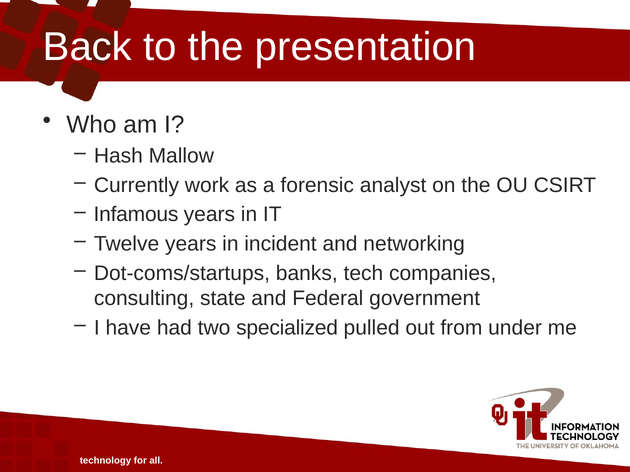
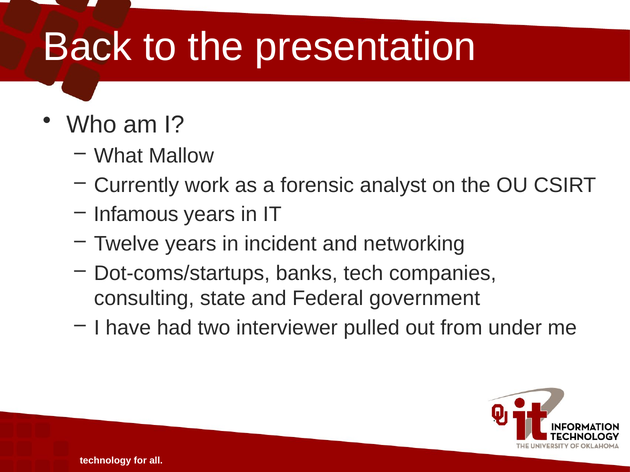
Hash: Hash -> What (118, 156)
specialized: specialized -> interviewer (287, 328)
